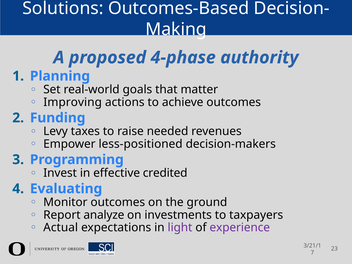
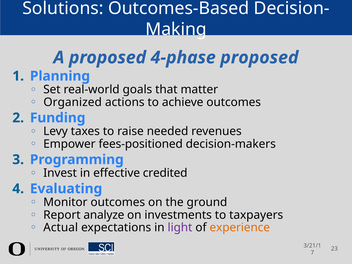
4-phase authority: authority -> proposed (259, 58)
Improving: Improving -> Organized (73, 102)
less-positioned: less-positioned -> fees-positioned (141, 144)
experience colour: purple -> orange (240, 228)
